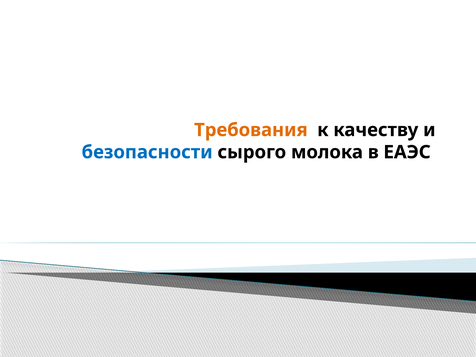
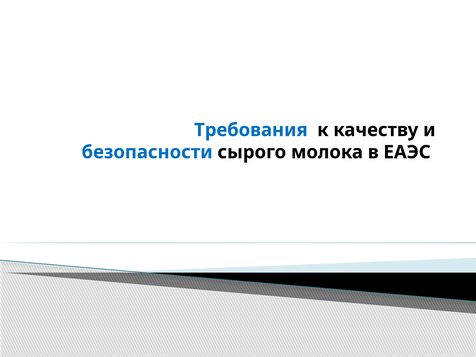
Требования colour: orange -> blue (251, 130)
